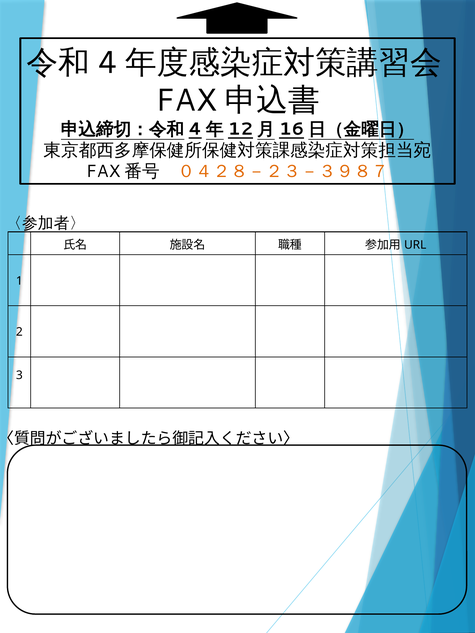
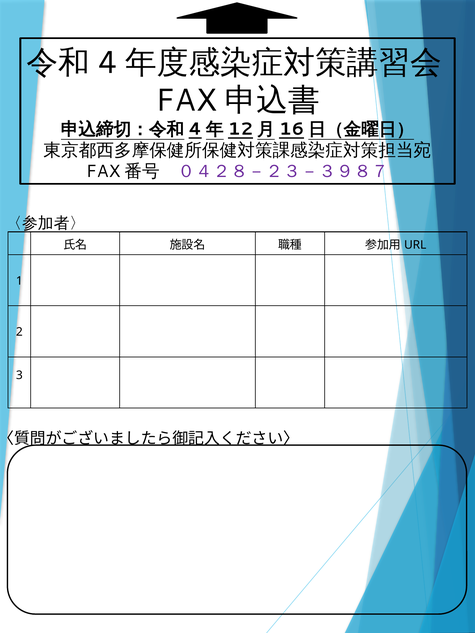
０４２８－２３－３９８７ colour: orange -> purple (283, 171)
